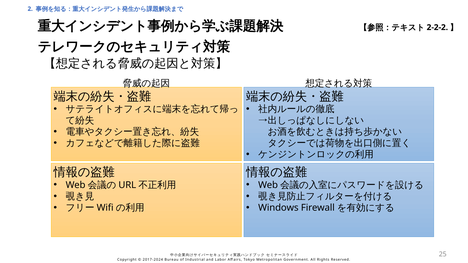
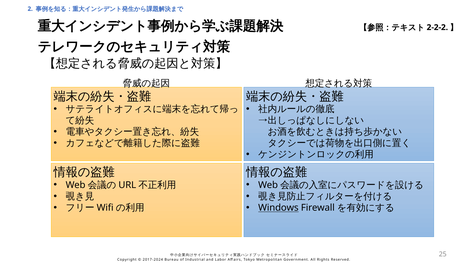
Windows underline: none -> present (278, 208)
